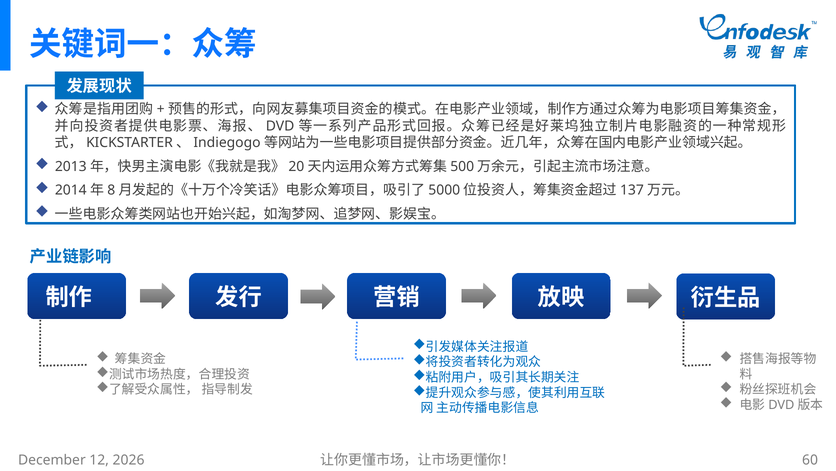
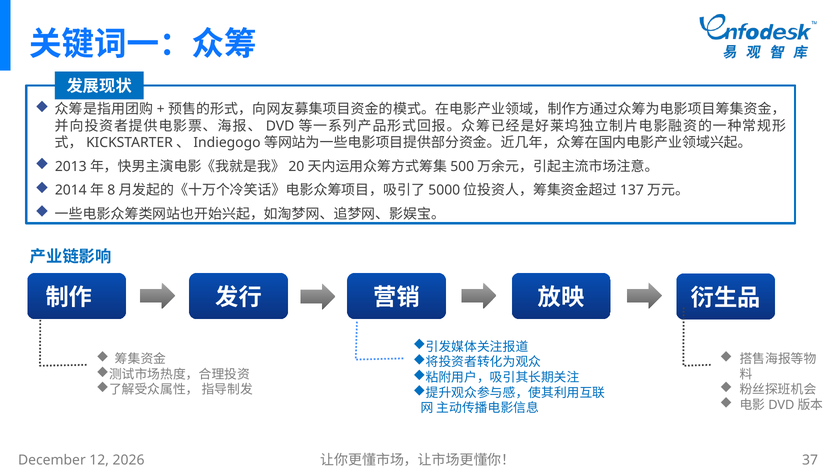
60: 60 -> 37 (810, 459)
